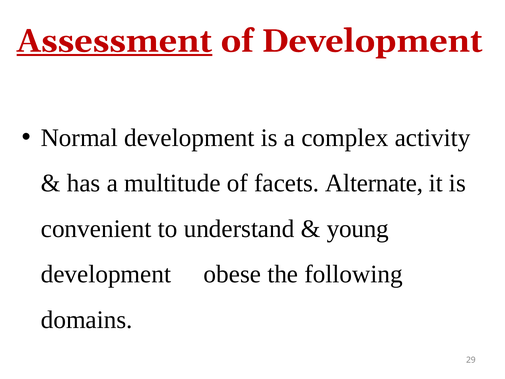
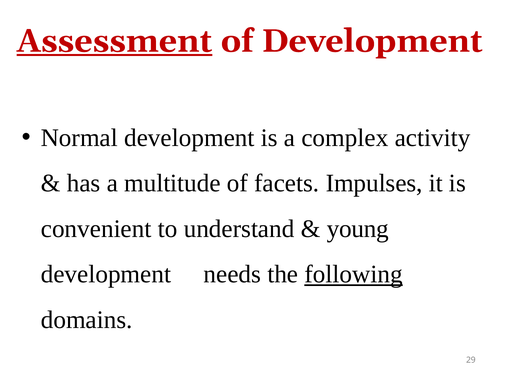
Alternate: Alternate -> Impulses (374, 183)
obese: obese -> needs (232, 274)
following underline: none -> present (354, 274)
